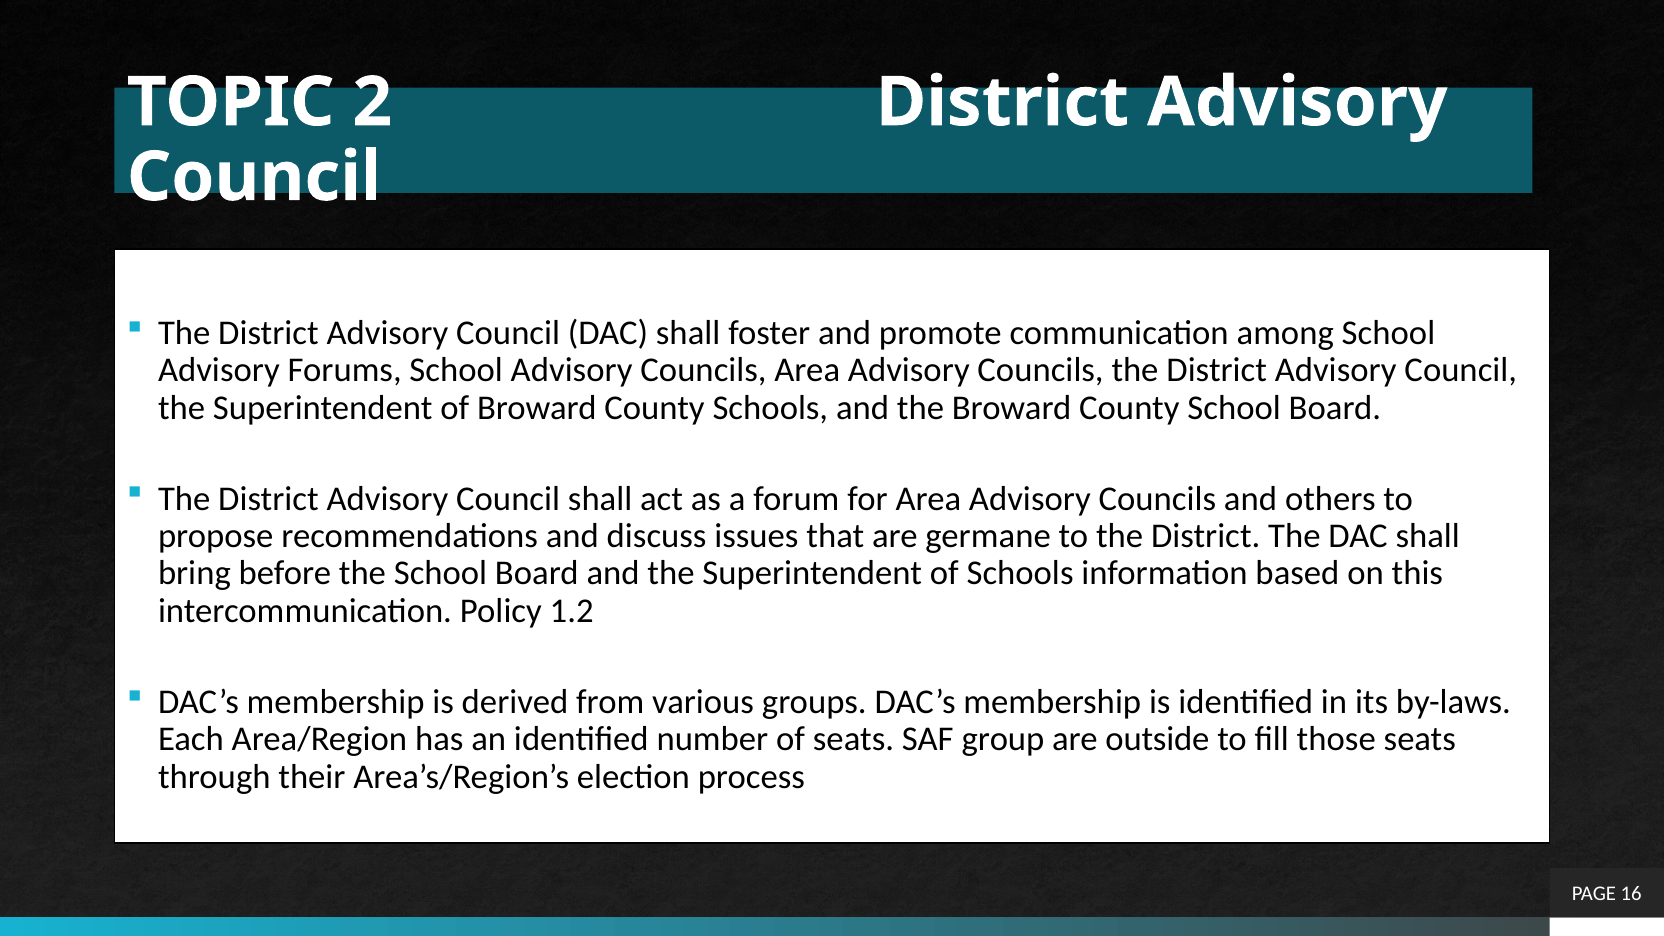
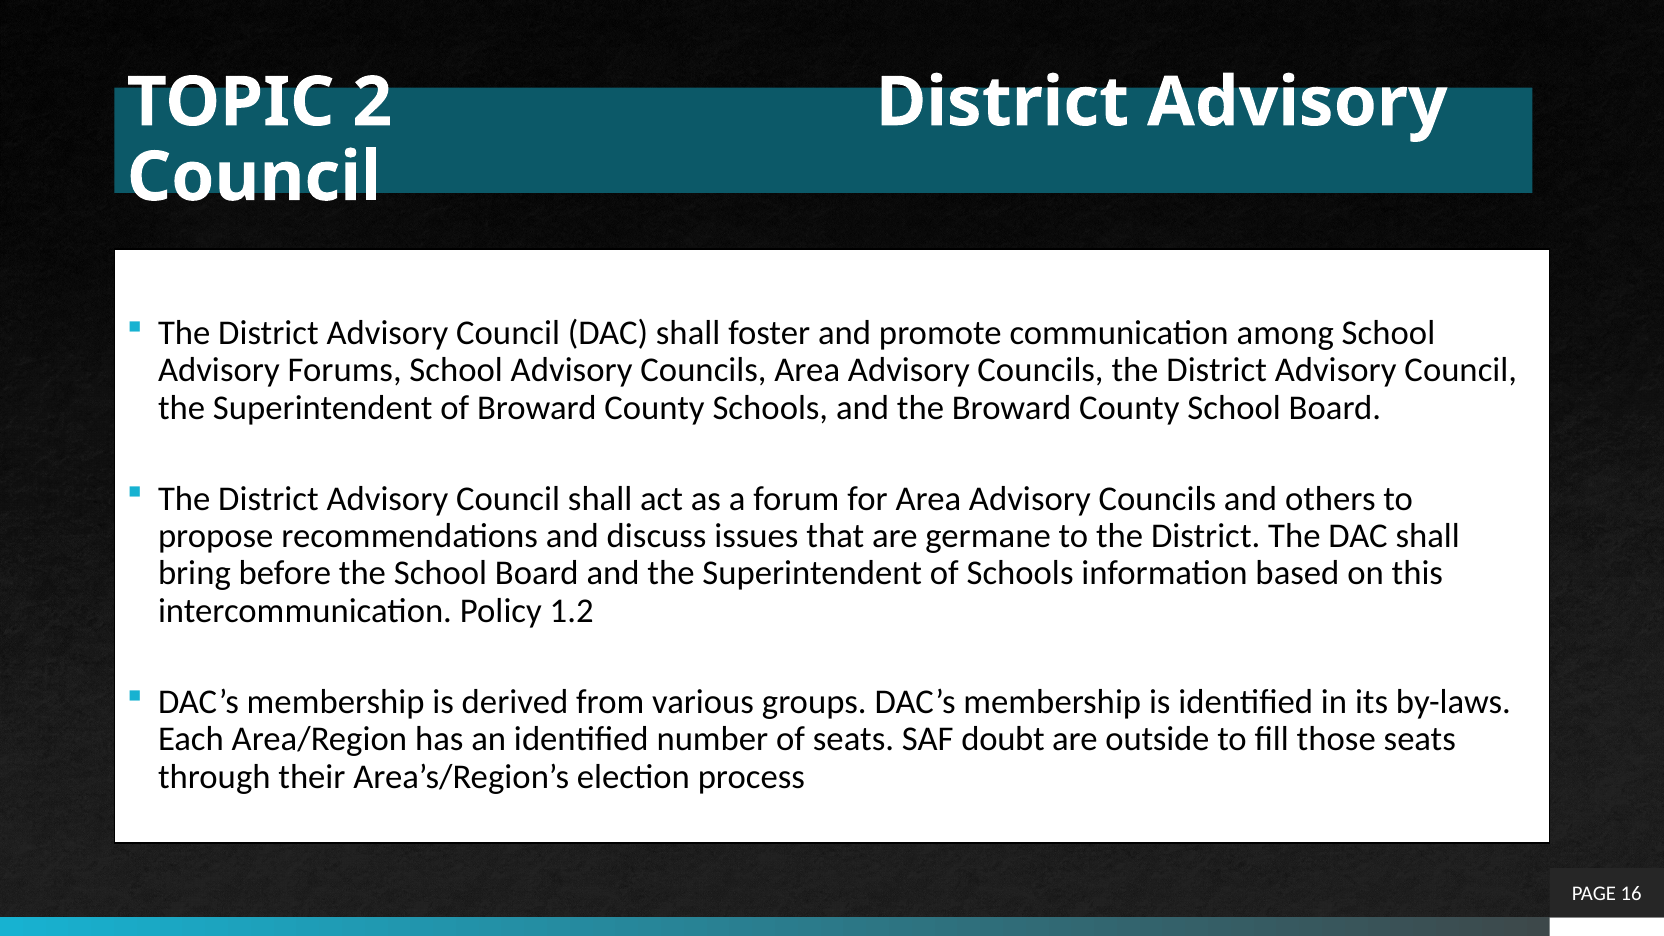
group: group -> doubt (1003, 739)
